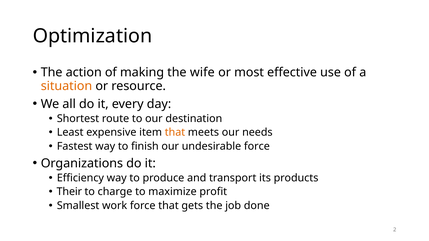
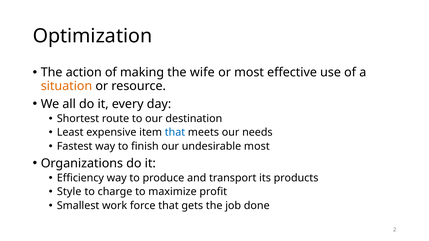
that colour: orange -> blue (175, 133)
undesirable force: force -> most (257, 146)
Their: Their -> Style (69, 192)
